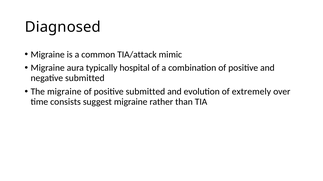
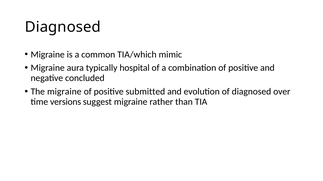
TIA/attack: TIA/attack -> TIA/which (137, 55)
negative submitted: submitted -> concluded (85, 78)
of extremely: extremely -> diagnosed (251, 92)
consists: consists -> versions (66, 102)
